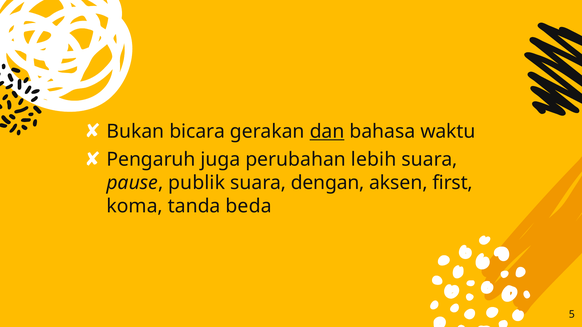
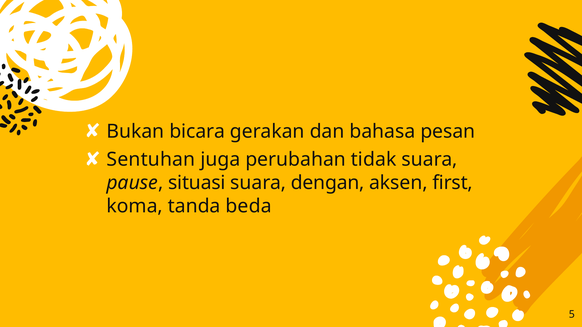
dan underline: present -> none (327, 132)
waktu: waktu -> pesan (448, 132)
Pengaruh: Pengaruh -> Sentuhan (151, 160)
lebih: lebih -> tidak (374, 160)
publik: publik -> situasi (197, 183)
